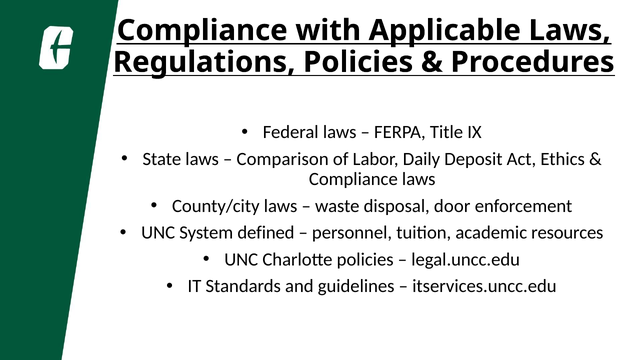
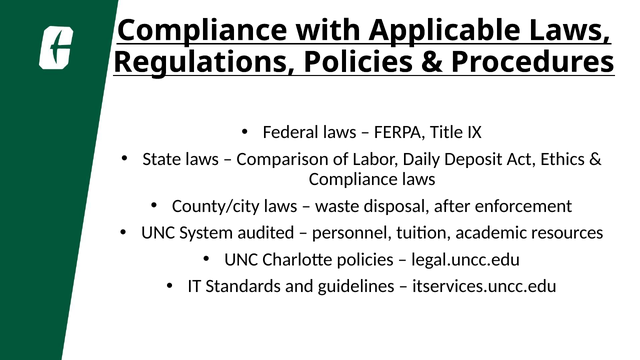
door: door -> after (452, 206)
defined: defined -> audited (266, 233)
